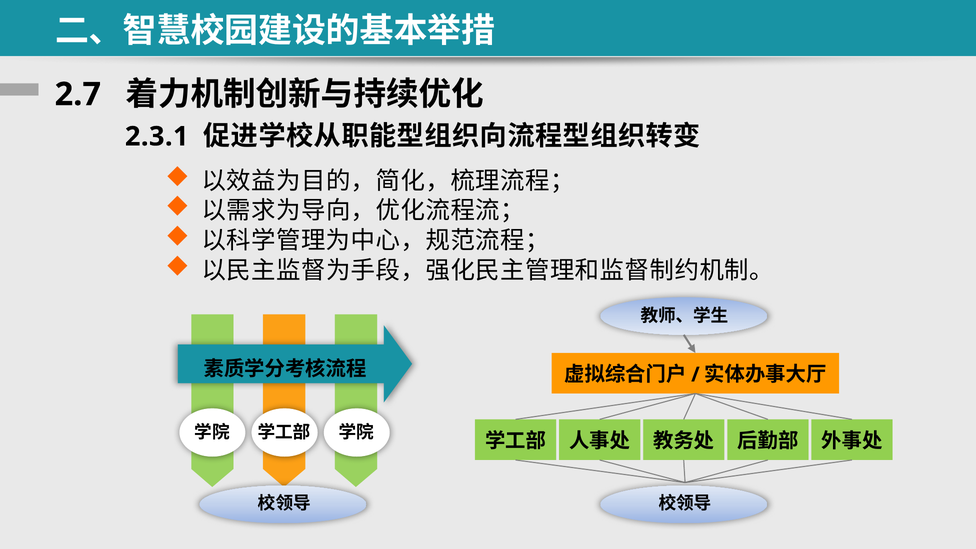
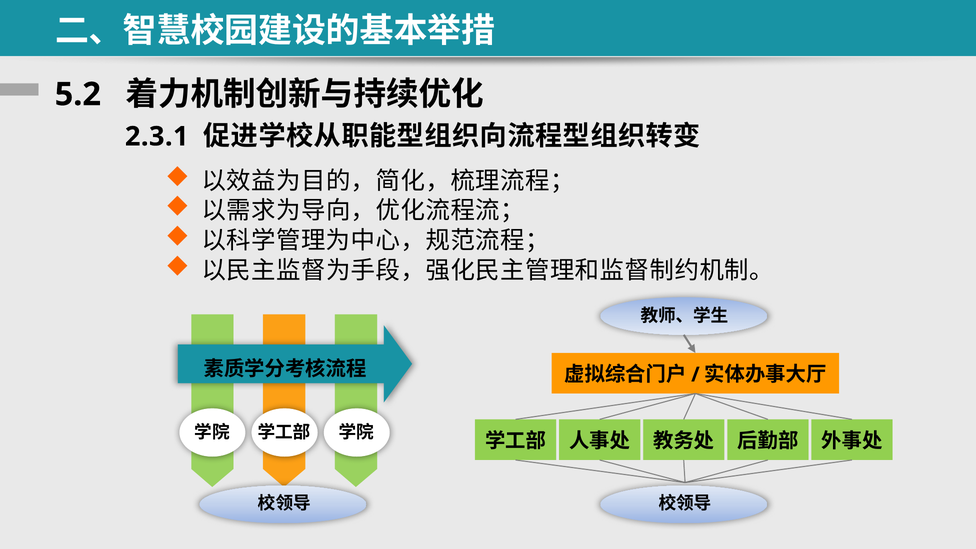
2.7: 2.7 -> 5.2 (78, 94)
